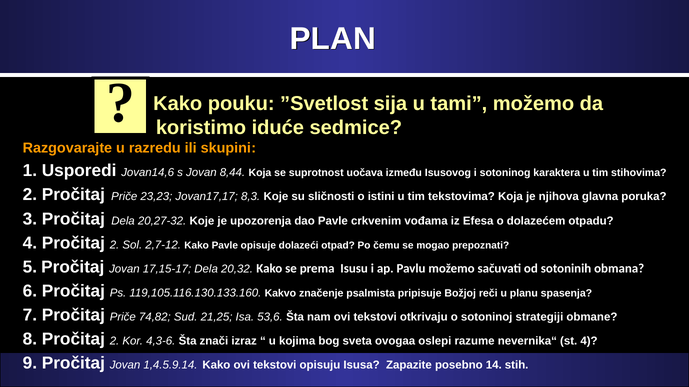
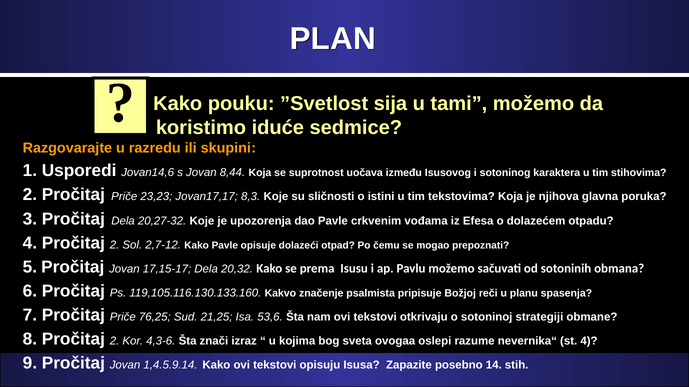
74,82: 74,82 -> 76,25 (155, 317)
